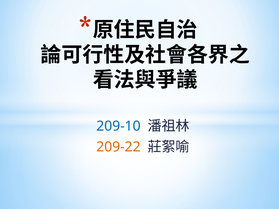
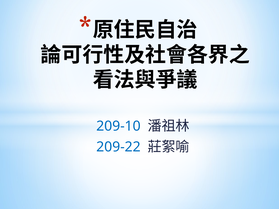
209-22 colour: orange -> blue (118, 147)
